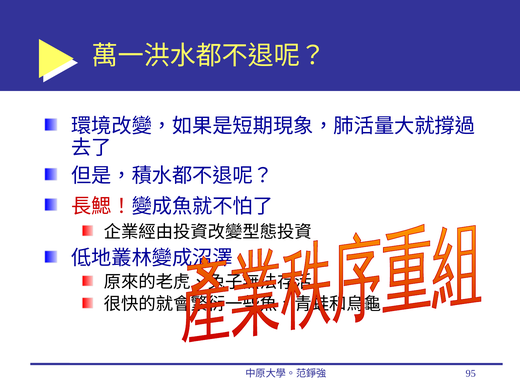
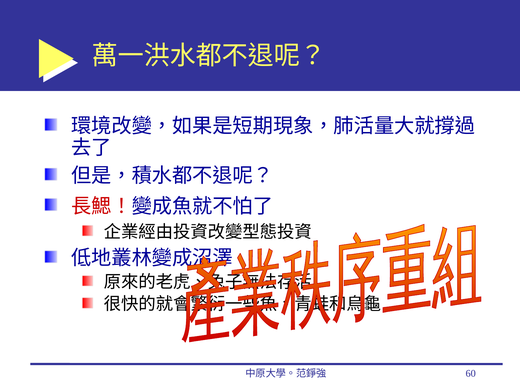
95: 95 -> 60 (471, 373)
